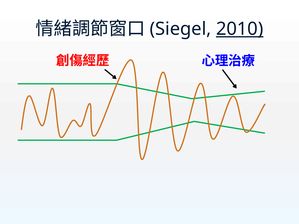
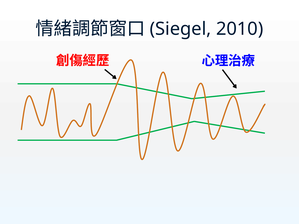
2010 underline: present -> none (240, 29)
